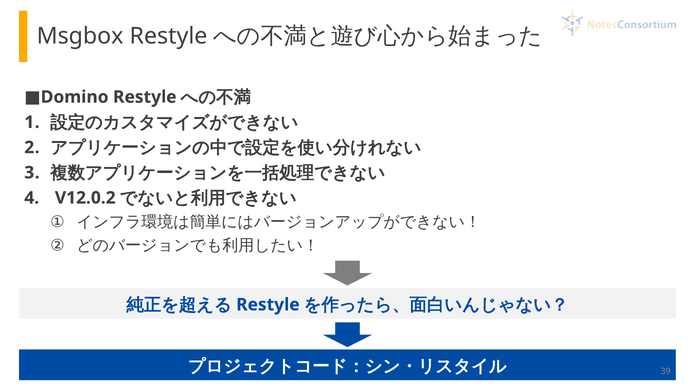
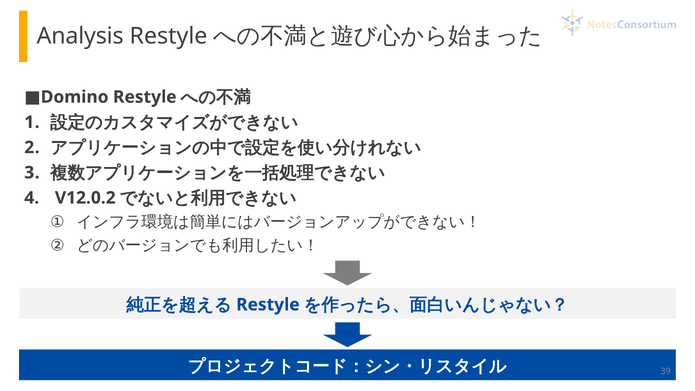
Msgbox: Msgbox -> Analysis (80, 36)
